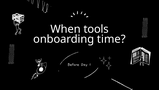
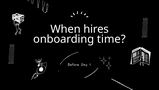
tools: tools -> hires (96, 29)
